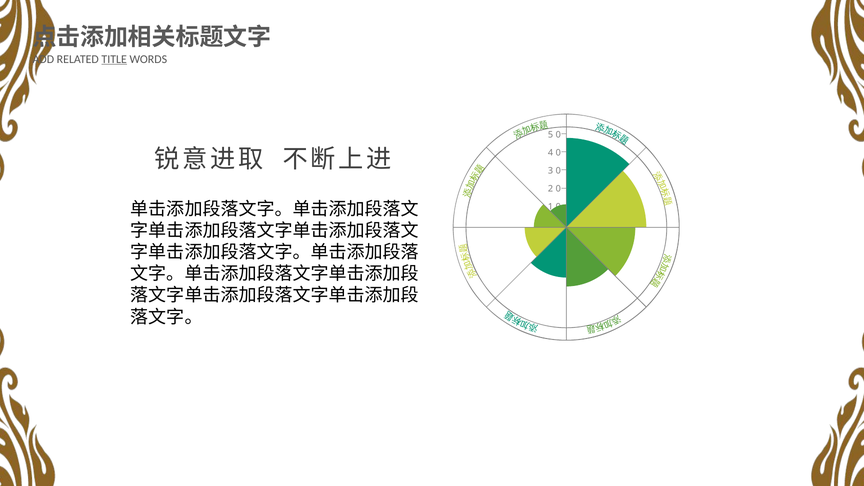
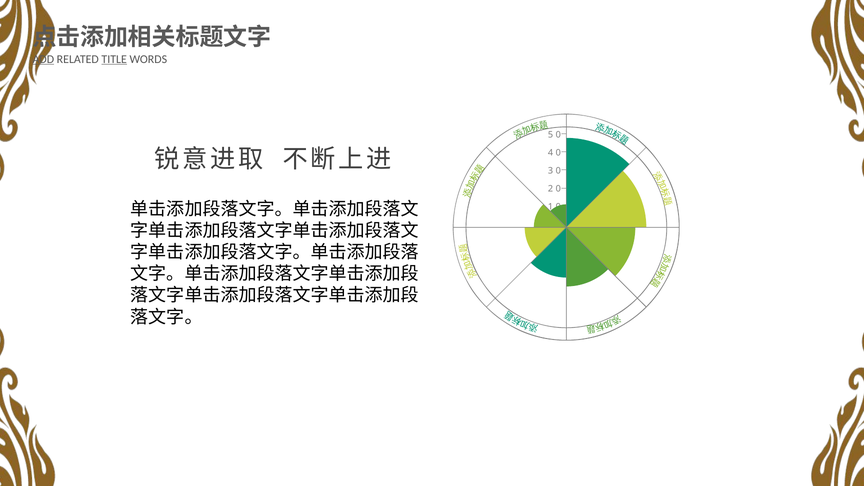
ADD underline: none -> present (43, 59)
